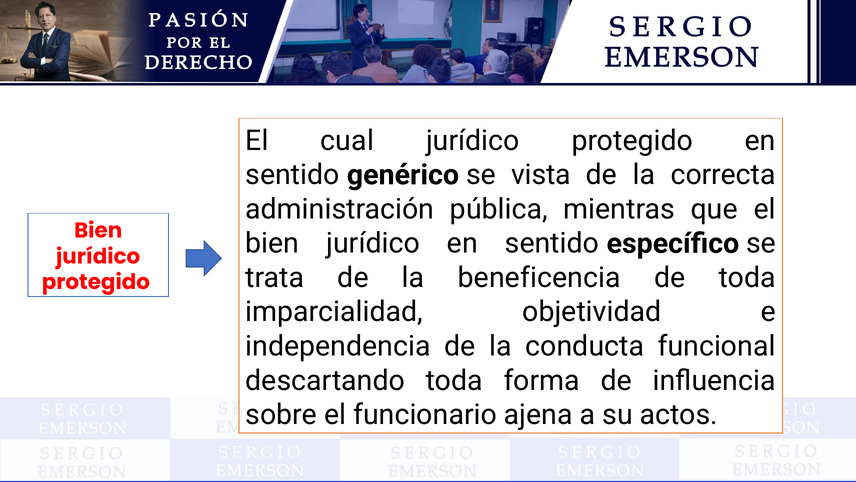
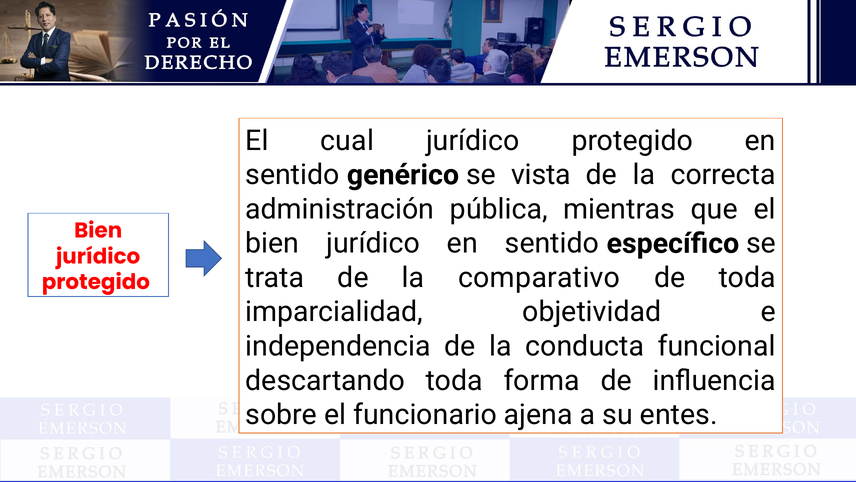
beneficencia: beneficencia -> comparativo (539, 277)
actos: actos -> entes (679, 414)
